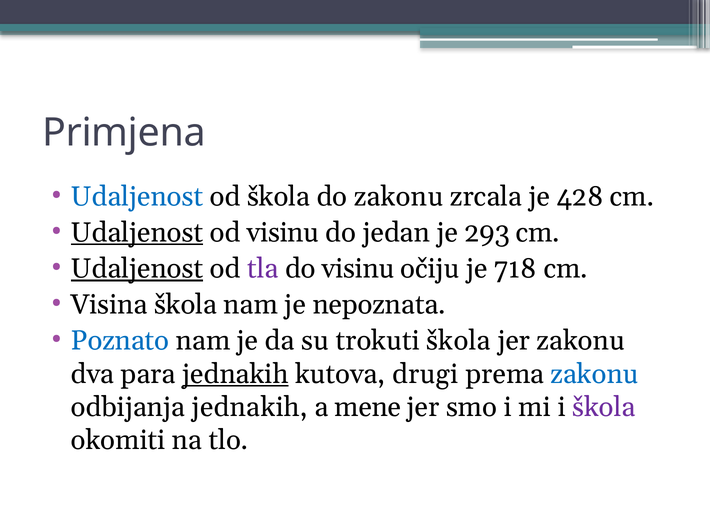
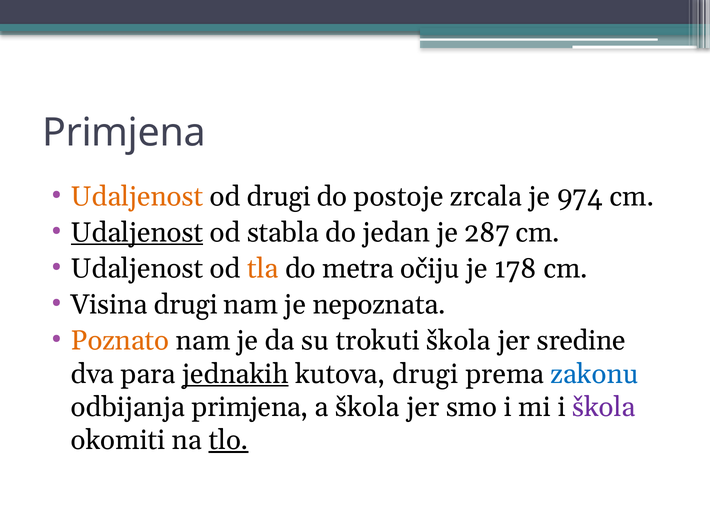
Udaljenost colour: blue -> orange (137, 197)
od škola: škola -> drugi (279, 197)
do zakonu: zakonu -> postoje (399, 197)
428: 428 -> 974 (580, 197)
od visinu: visinu -> stabla (283, 233)
293: 293 -> 287 (487, 233)
Udaljenost underline: present -> none (137, 269)
tla colour: purple -> orange (263, 269)
do visinu: visinu -> metra (358, 269)
718: 718 -> 178 (516, 269)
Visina škola: škola -> drugi (186, 305)
Poznato colour: blue -> orange (120, 341)
jer zakonu: zakonu -> sredine (581, 341)
odbijanja jednakih: jednakih -> primjena (250, 407)
a mene: mene -> škola (367, 407)
tlo underline: none -> present (229, 441)
